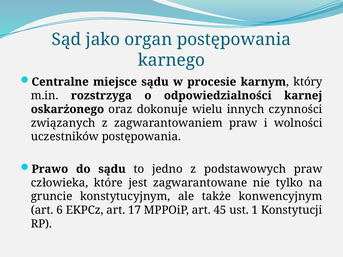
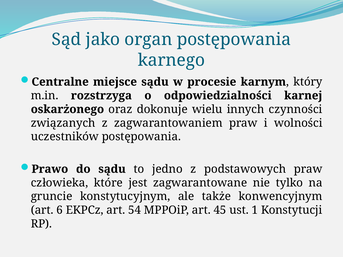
17: 17 -> 54 (135, 210)
